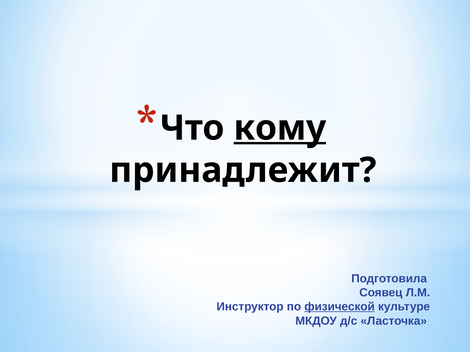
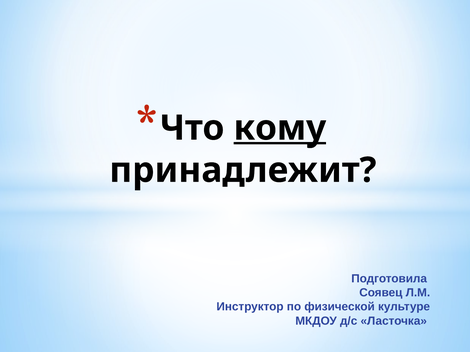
физической underline: present -> none (340, 307)
